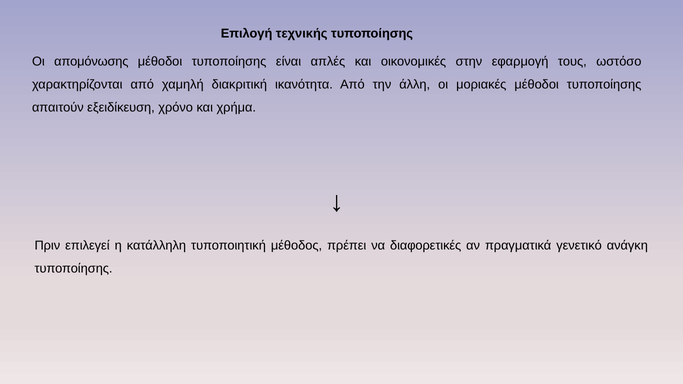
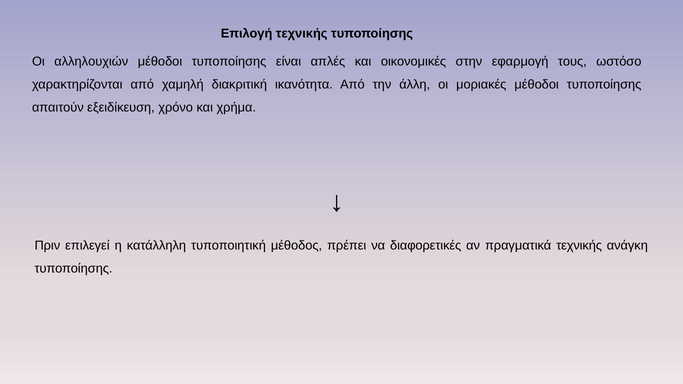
απομόνωσης: απομόνωσης -> αλληλουχιών (91, 62)
πραγματικά γενετικό: γενετικό -> τεχνικής (579, 246)
